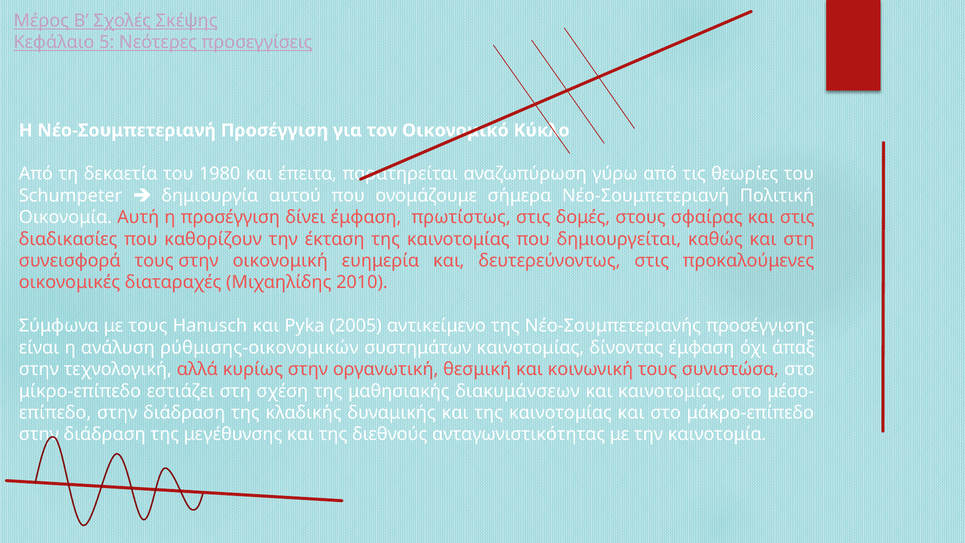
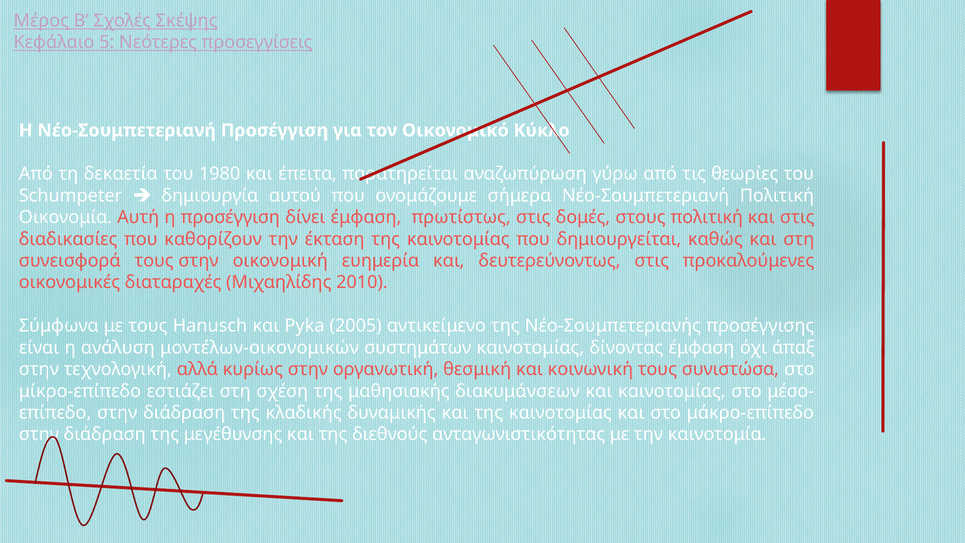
στους σφαίρας: σφαίρας -> πολιτική (707, 217)
ρύθμισης-οικονομικών: ρύθμισης-οικονομικών -> μοντέλων-οικονομικών (259, 348)
